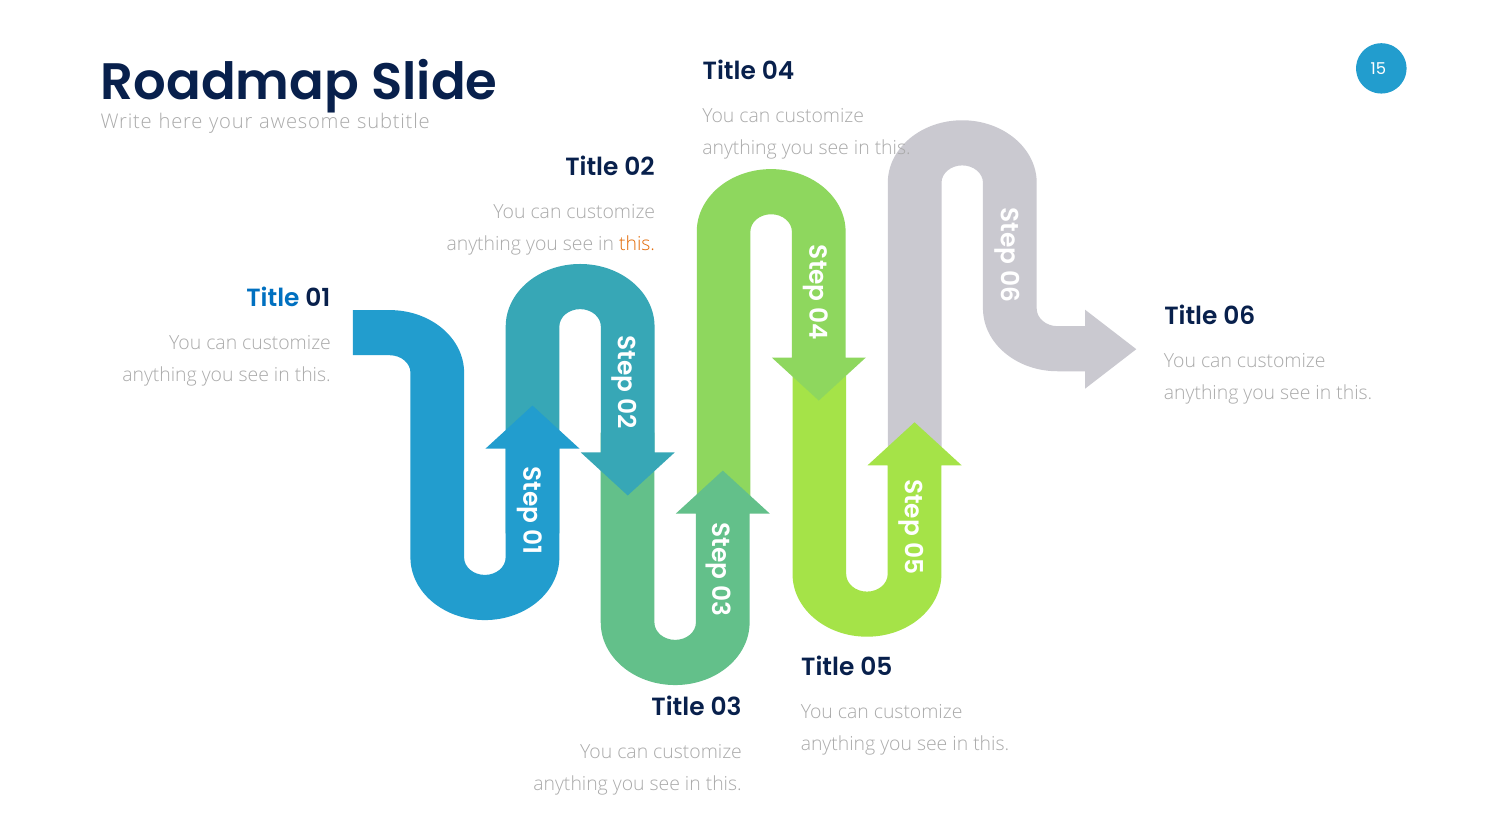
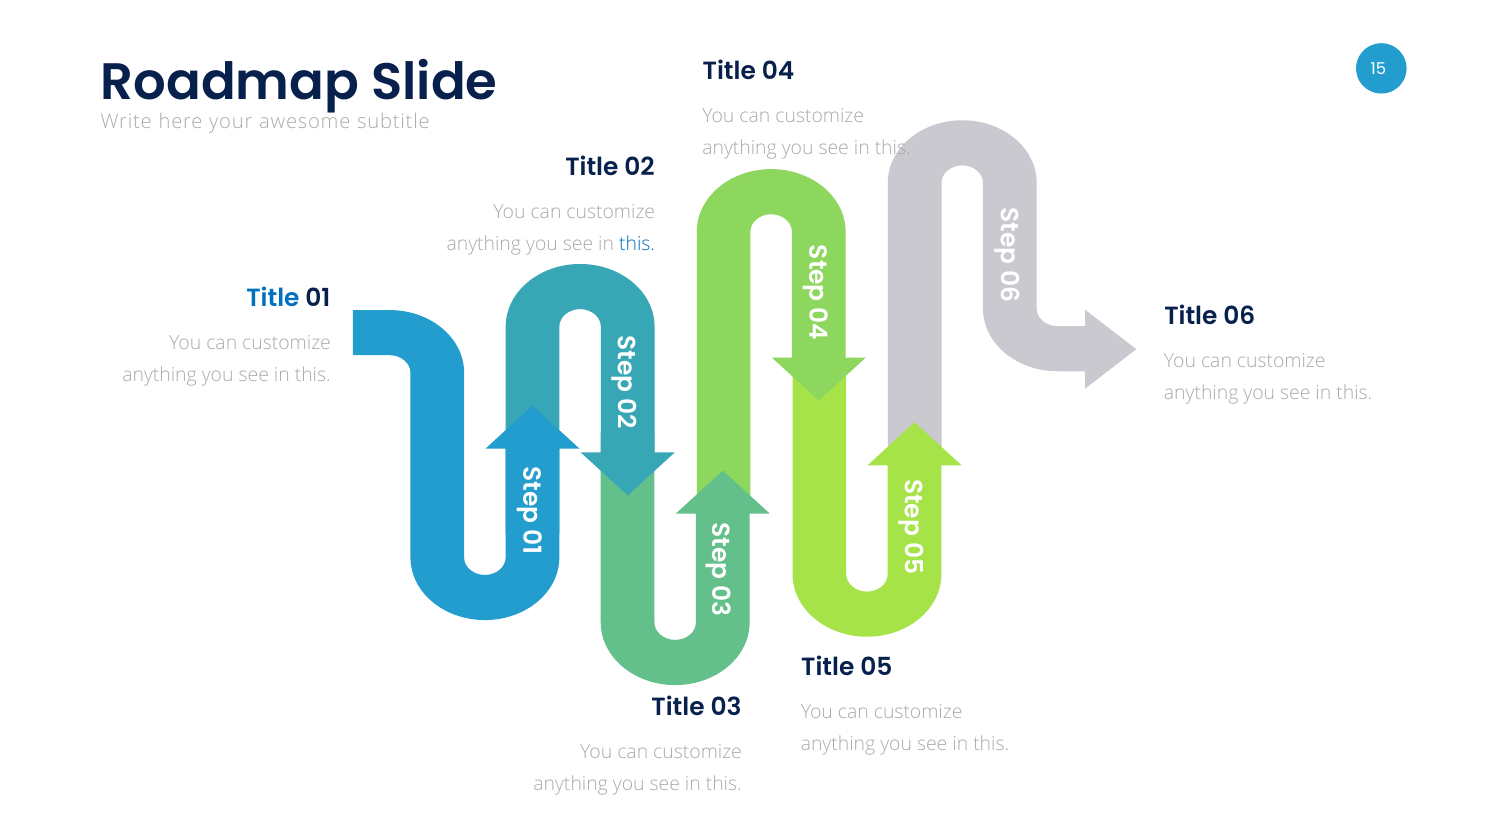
this colour: orange -> blue (637, 244)
